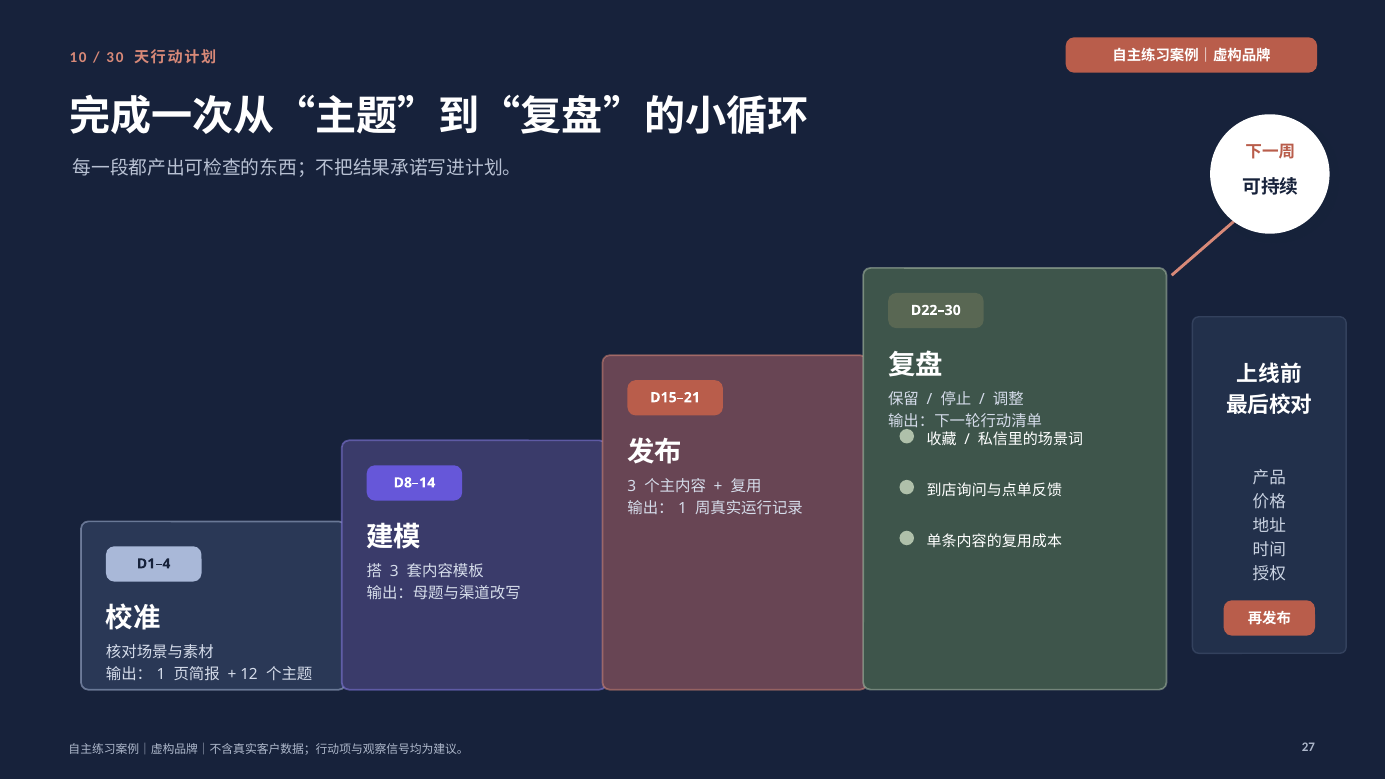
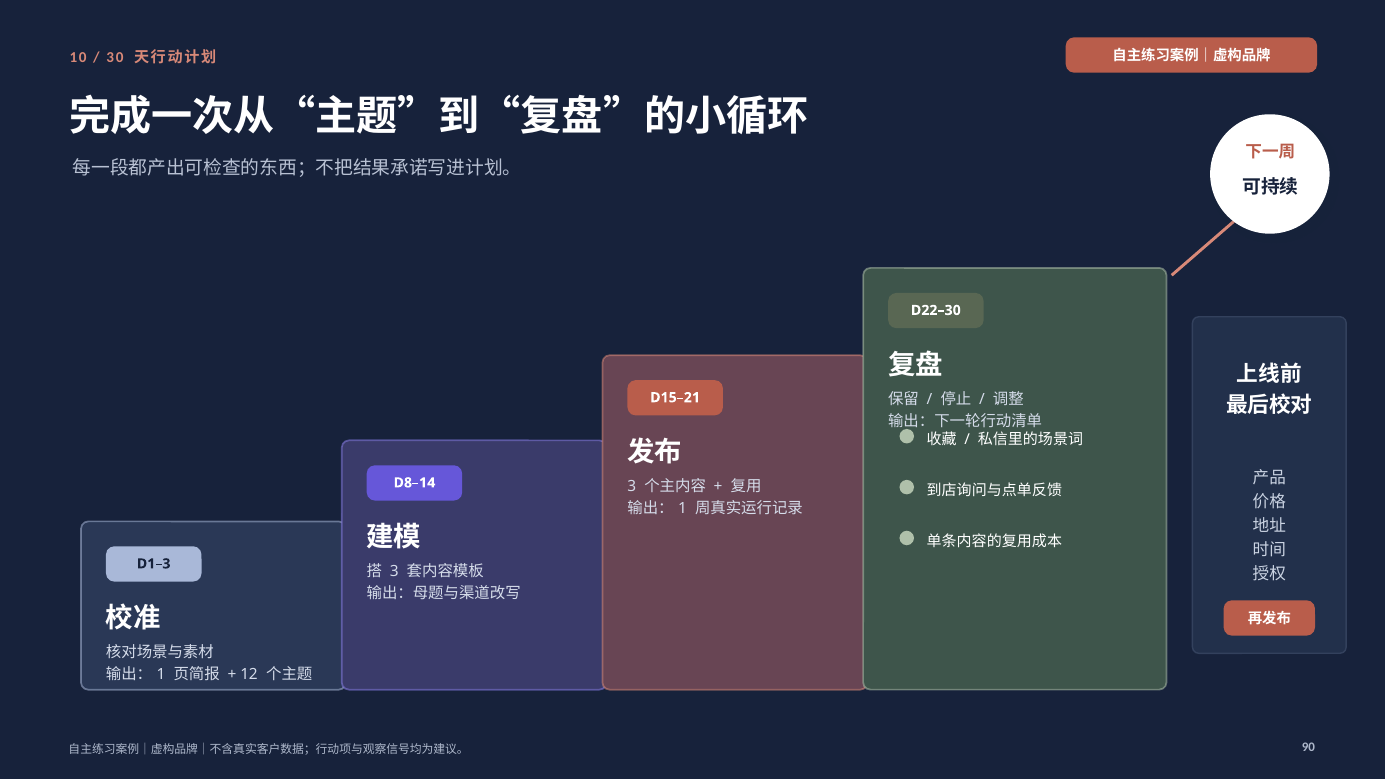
D1–4: D1–4 -> D1–3 (154, 564)
27: 27 -> 90 (1308, 747)
